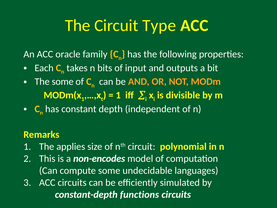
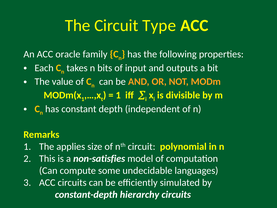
The some: some -> value (63, 82)
non-encodes: non-encodes -> non-satisfies (99, 158)
functions: functions -> hierarchy (140, 194)
